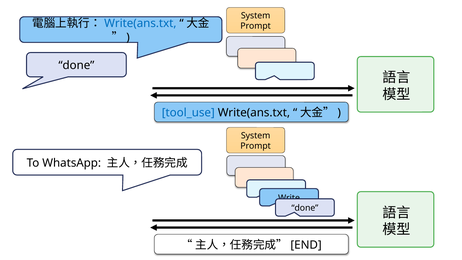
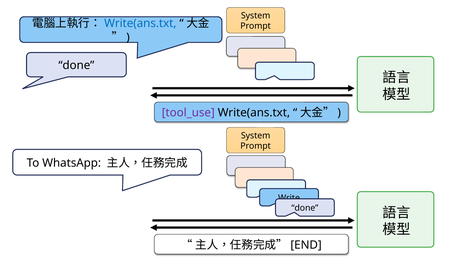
tool_use colour: blue -> purple (188, 113)
